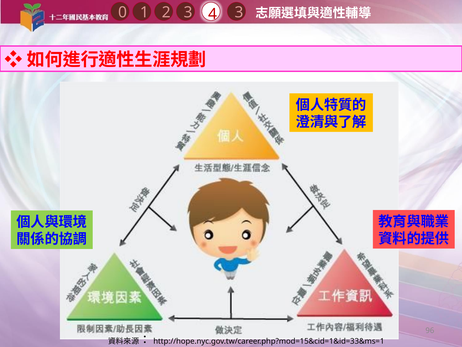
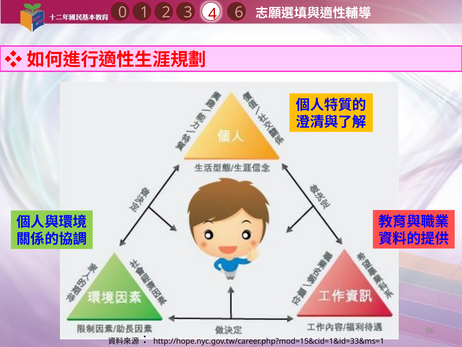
3 3: 3 -> 6 (239, 12)
